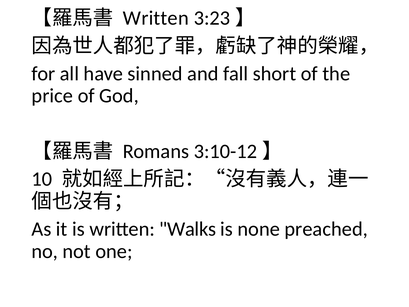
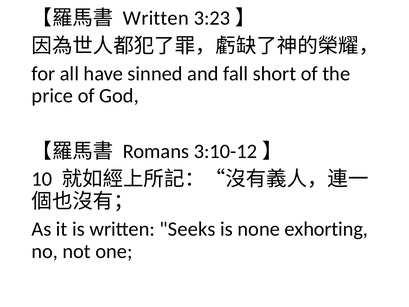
Walks: Walks -> Seeks (187, 229)
preached: preached -> exhorting (326, 229)
